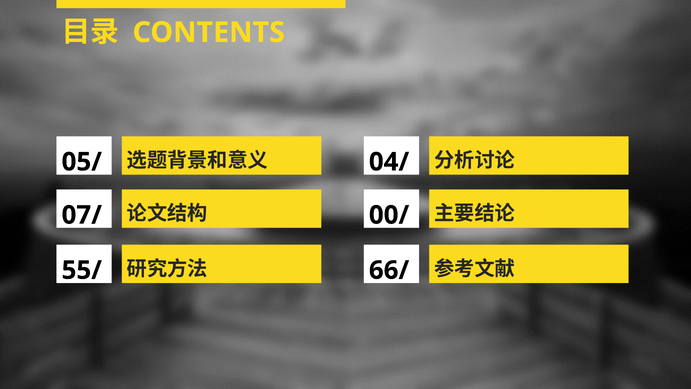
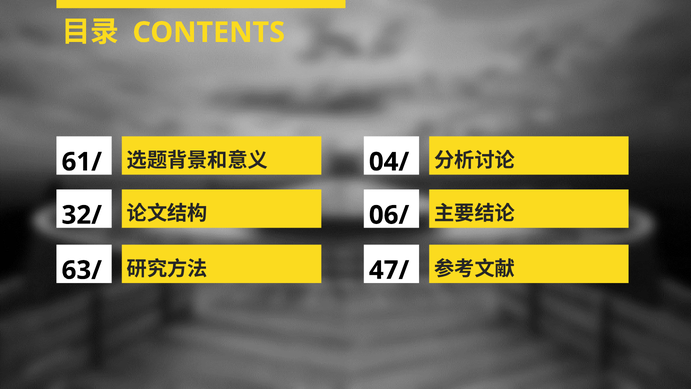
05/: 05/ -> 61/ (82, 162)
07/: 07/ -> 32/ (82, 215)
00/: 00/ -> 06/ (389, 215)
55/: 55/ -> 63/ (82, 270)
66/: 66/ -> 47/ (389, 270)
